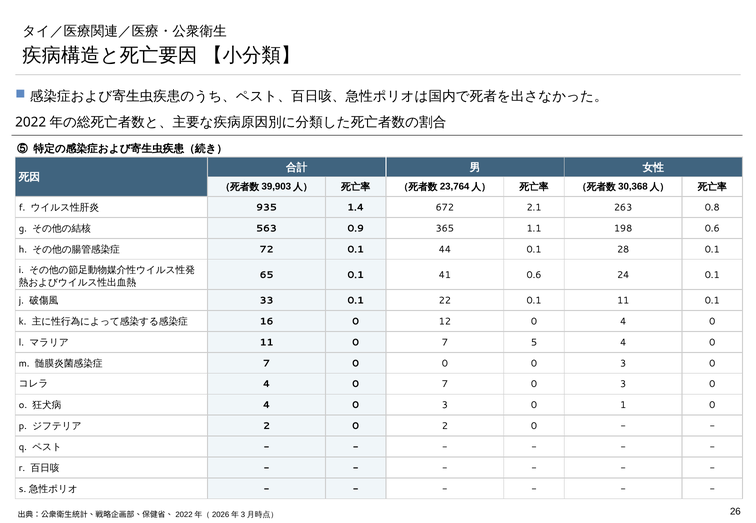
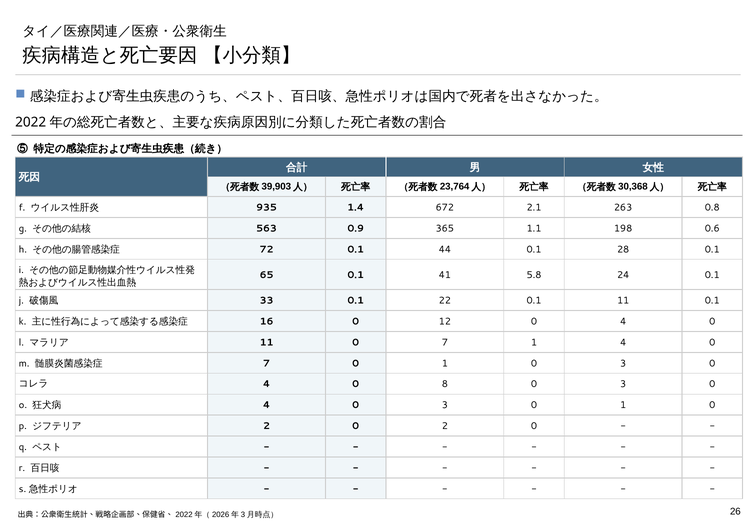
41 0.6: 0.6 -> 5.8 (534, 275)
7 5: 5 -> 1 (534, 343)
7 0 0: 0 -> 1 (445, 364)
4 0 7: 7 -> 8 (445, 385)
